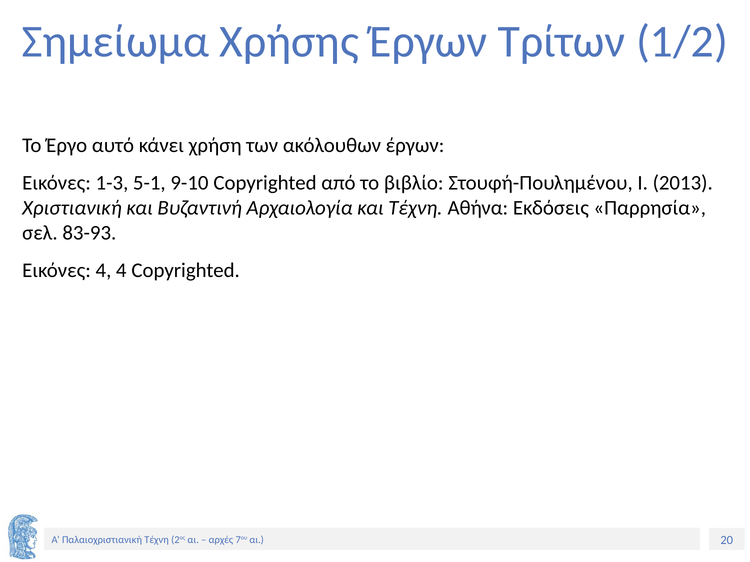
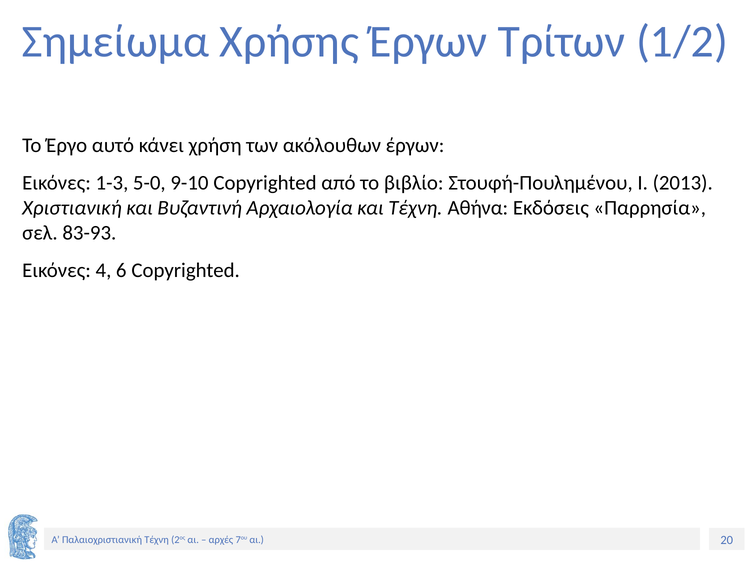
5-1: 5-1 -> 5-0 (149, 183)
4 4: 4 -> 6 (121, 270)
